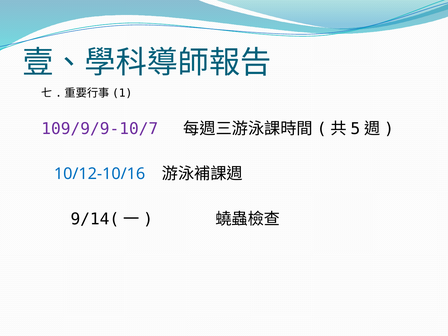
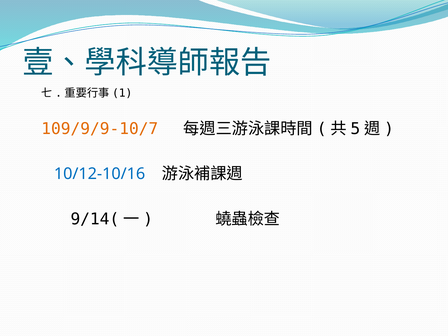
109/9/9-10/7 colour: purple -> orange (100, 129)
